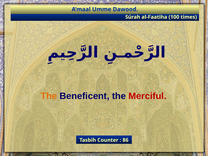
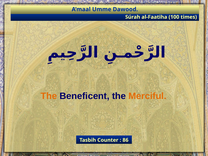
Merciful colour: red -> orange (147, 96)
